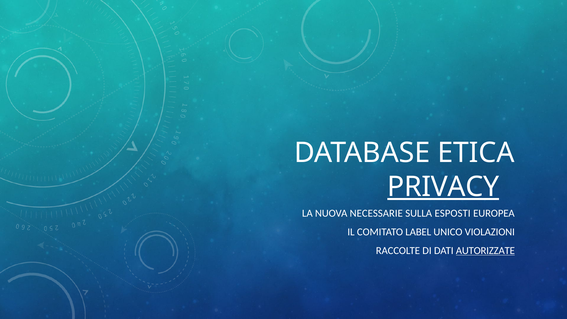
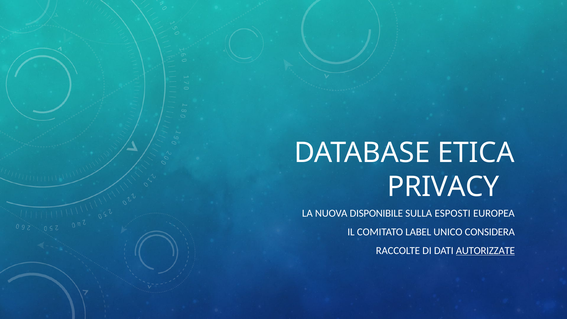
PRIVACY underline: present -> none (443, 187)
NECESSARIE: NECESSARIE -> DISPONIBILE (376, 213)
VIOLAZIONI: VIOLAZIONI -> CONSIDERA (490, 232)
